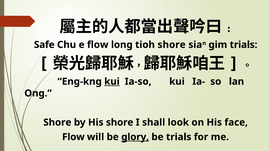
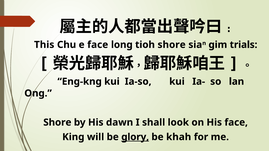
Safe: Safe -> This (44, 45)
e flow: flow -> face (98, 45)
kui underline: present -> none (112, 82)
His shore: shore -> dawn (120, 123)
Flow: Flow -> King (73, 137)
be trials: trials -> khah (179, 137)
